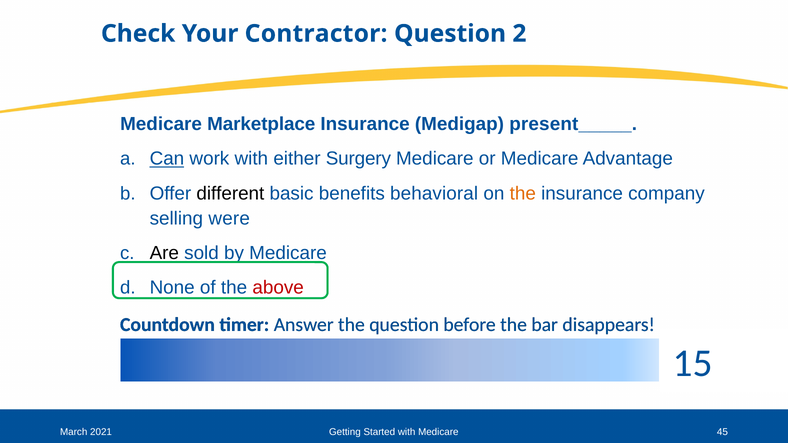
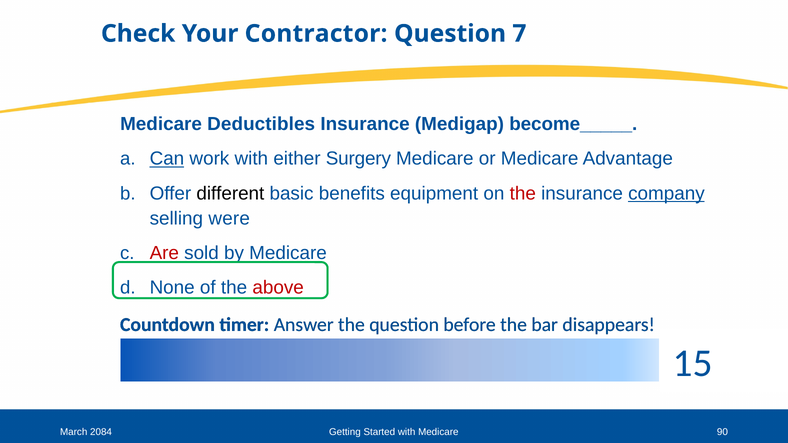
2: 2 -> 7 (519, 34)
Marketplace: Marketplace -> Deductibles (261, 124)
present_____: present_____ -> become_____ (573, 124)
behavioral: behavioral -> equipment (434, 194)
the colour: orange -> red (523, 194)
company underline: none -> present (666, 194)
Are colour: black -> red (164, 253)
2021: 2021 -> 2084 (101, 432)
45: 45 -> 90 (722, 432)
